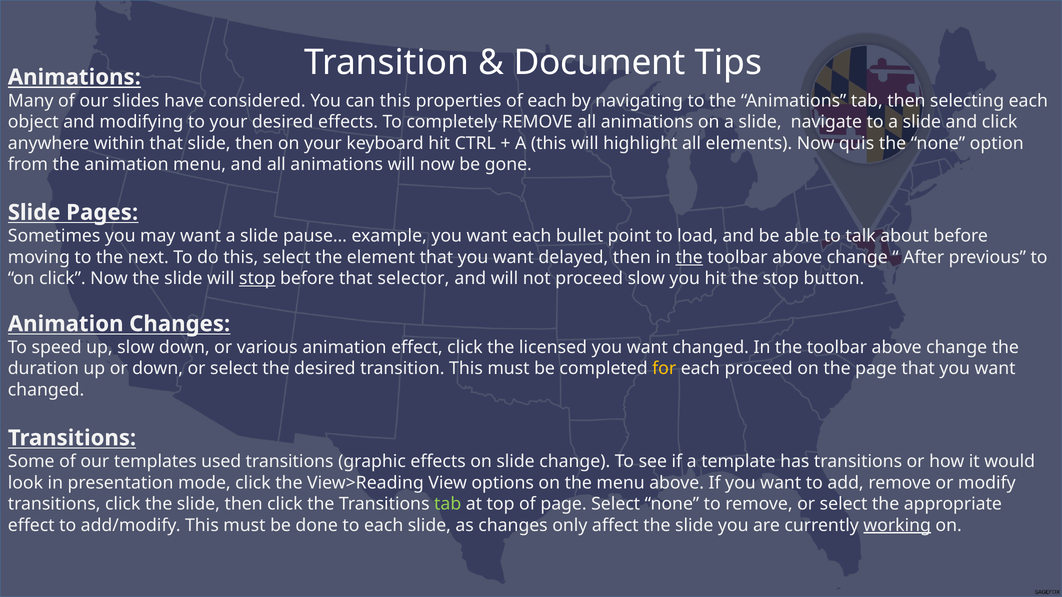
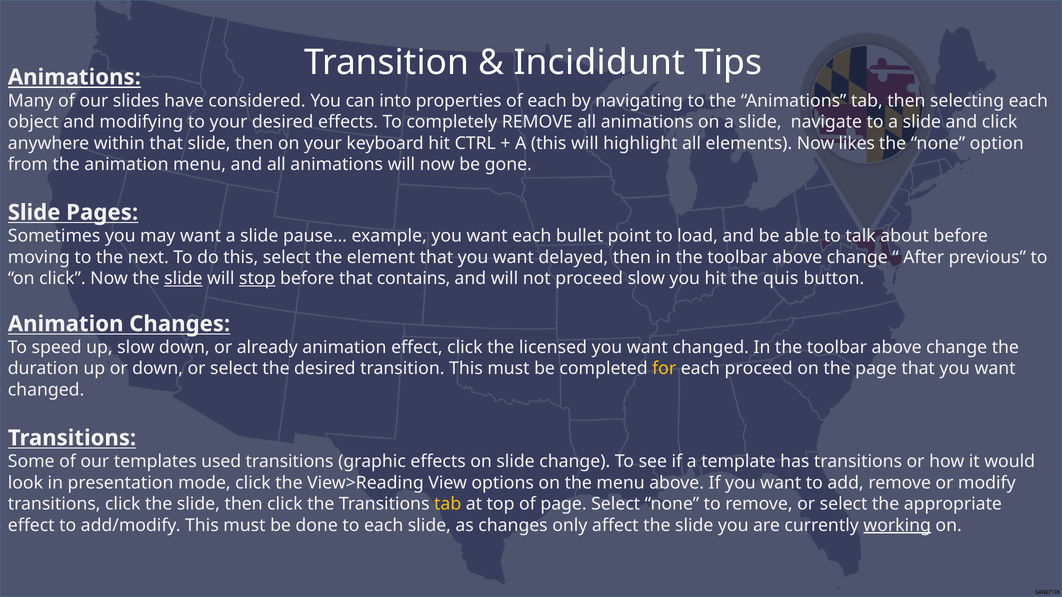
Document: Document -> Incididunt (599, 63)
can this: this -> into (395, 101)
quis: quis -> likes (857, 143)
the underline: present -> none (689, 257)
slide underline: none -> present (183, 279)
selector: selector -> contains (414, 279)
the stop: stop -> quis (781, 279)
various: various -> already (267, 348)
tab colour: light green -> yellow (448, 504)
